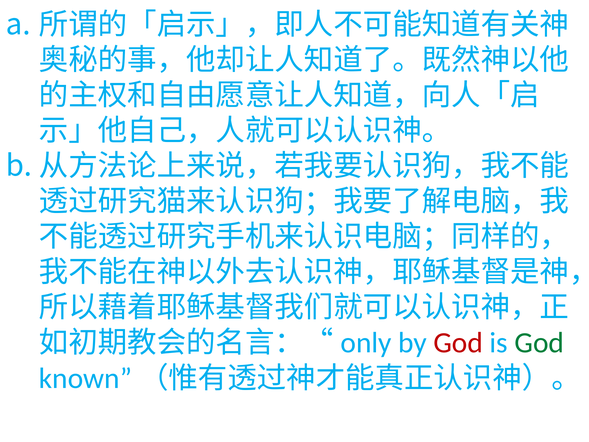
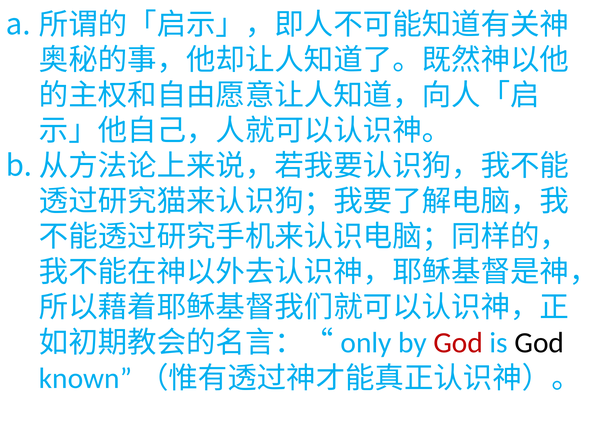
God colour: green -> black (539, 343)
